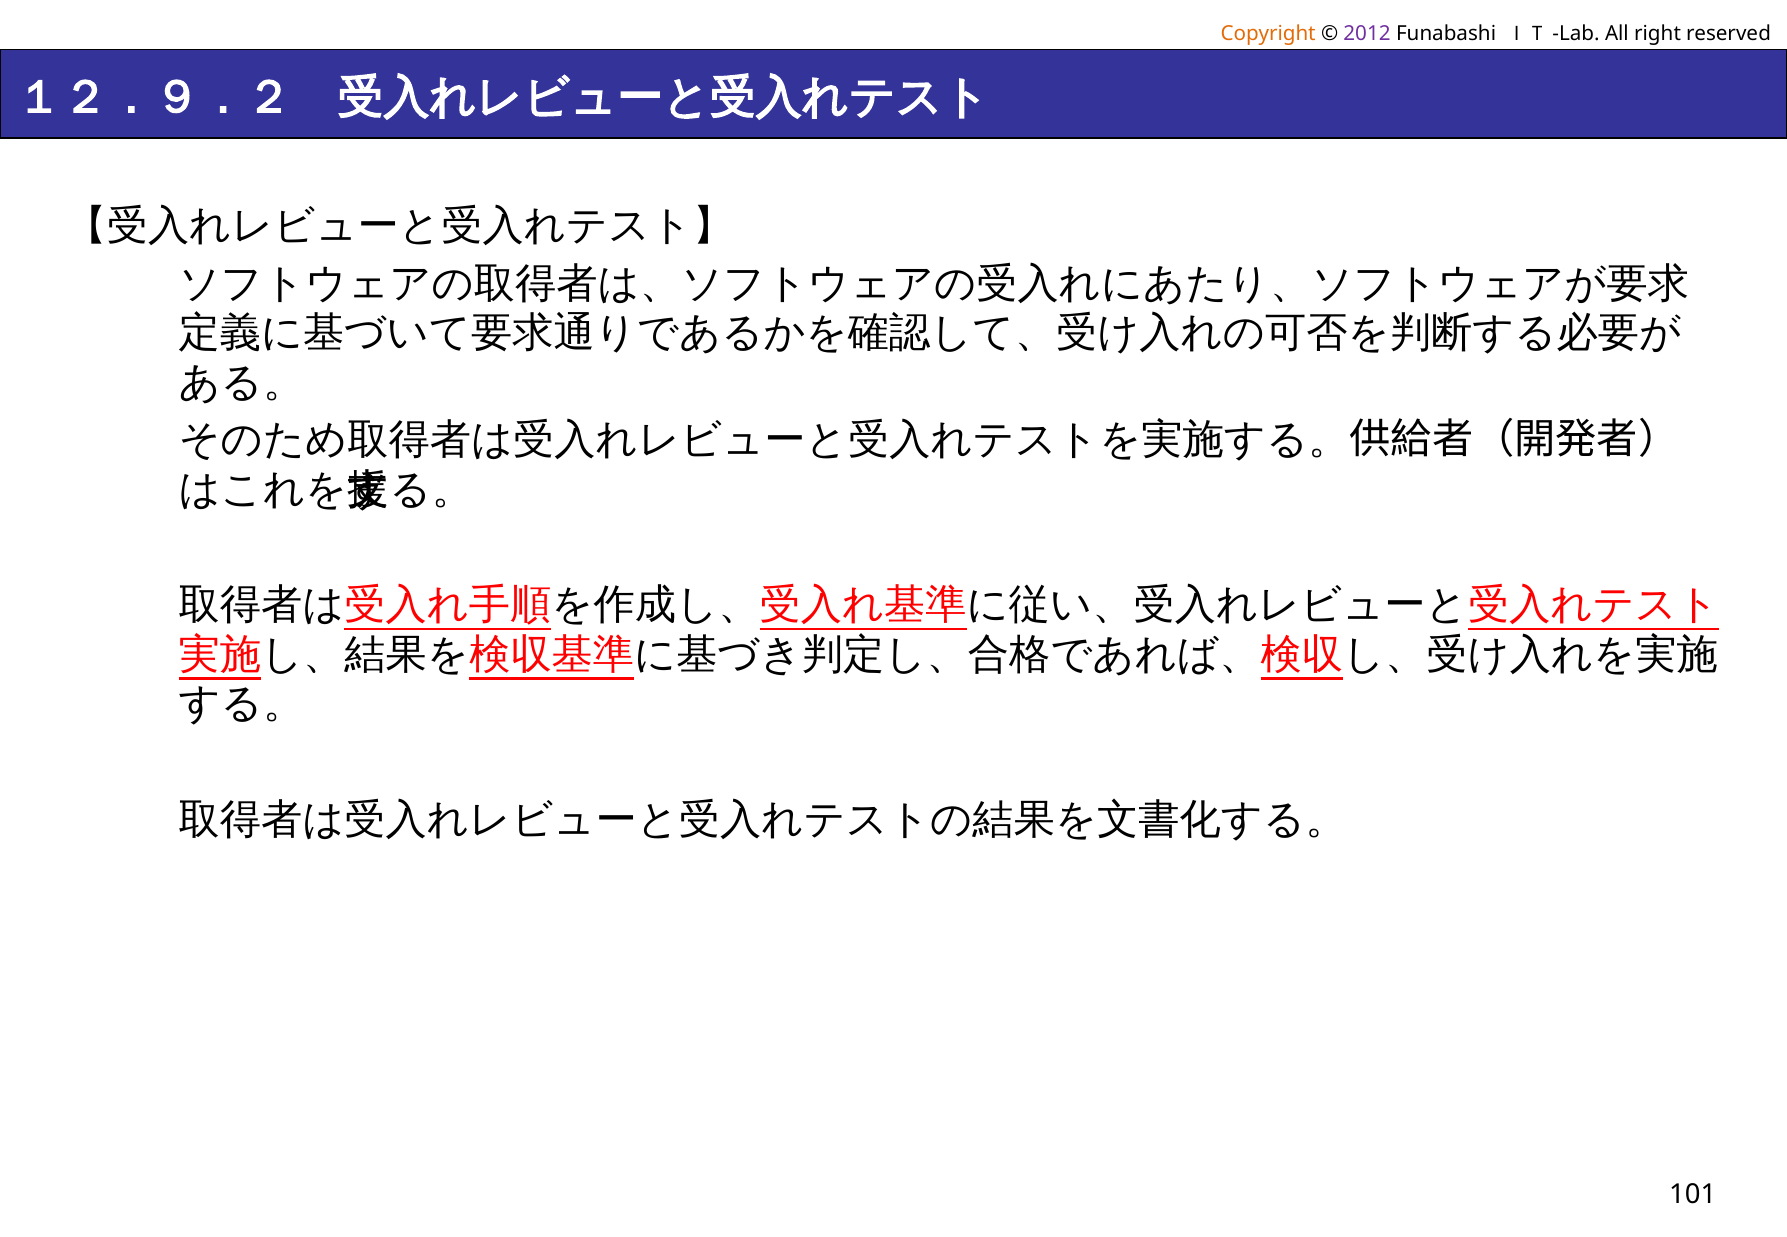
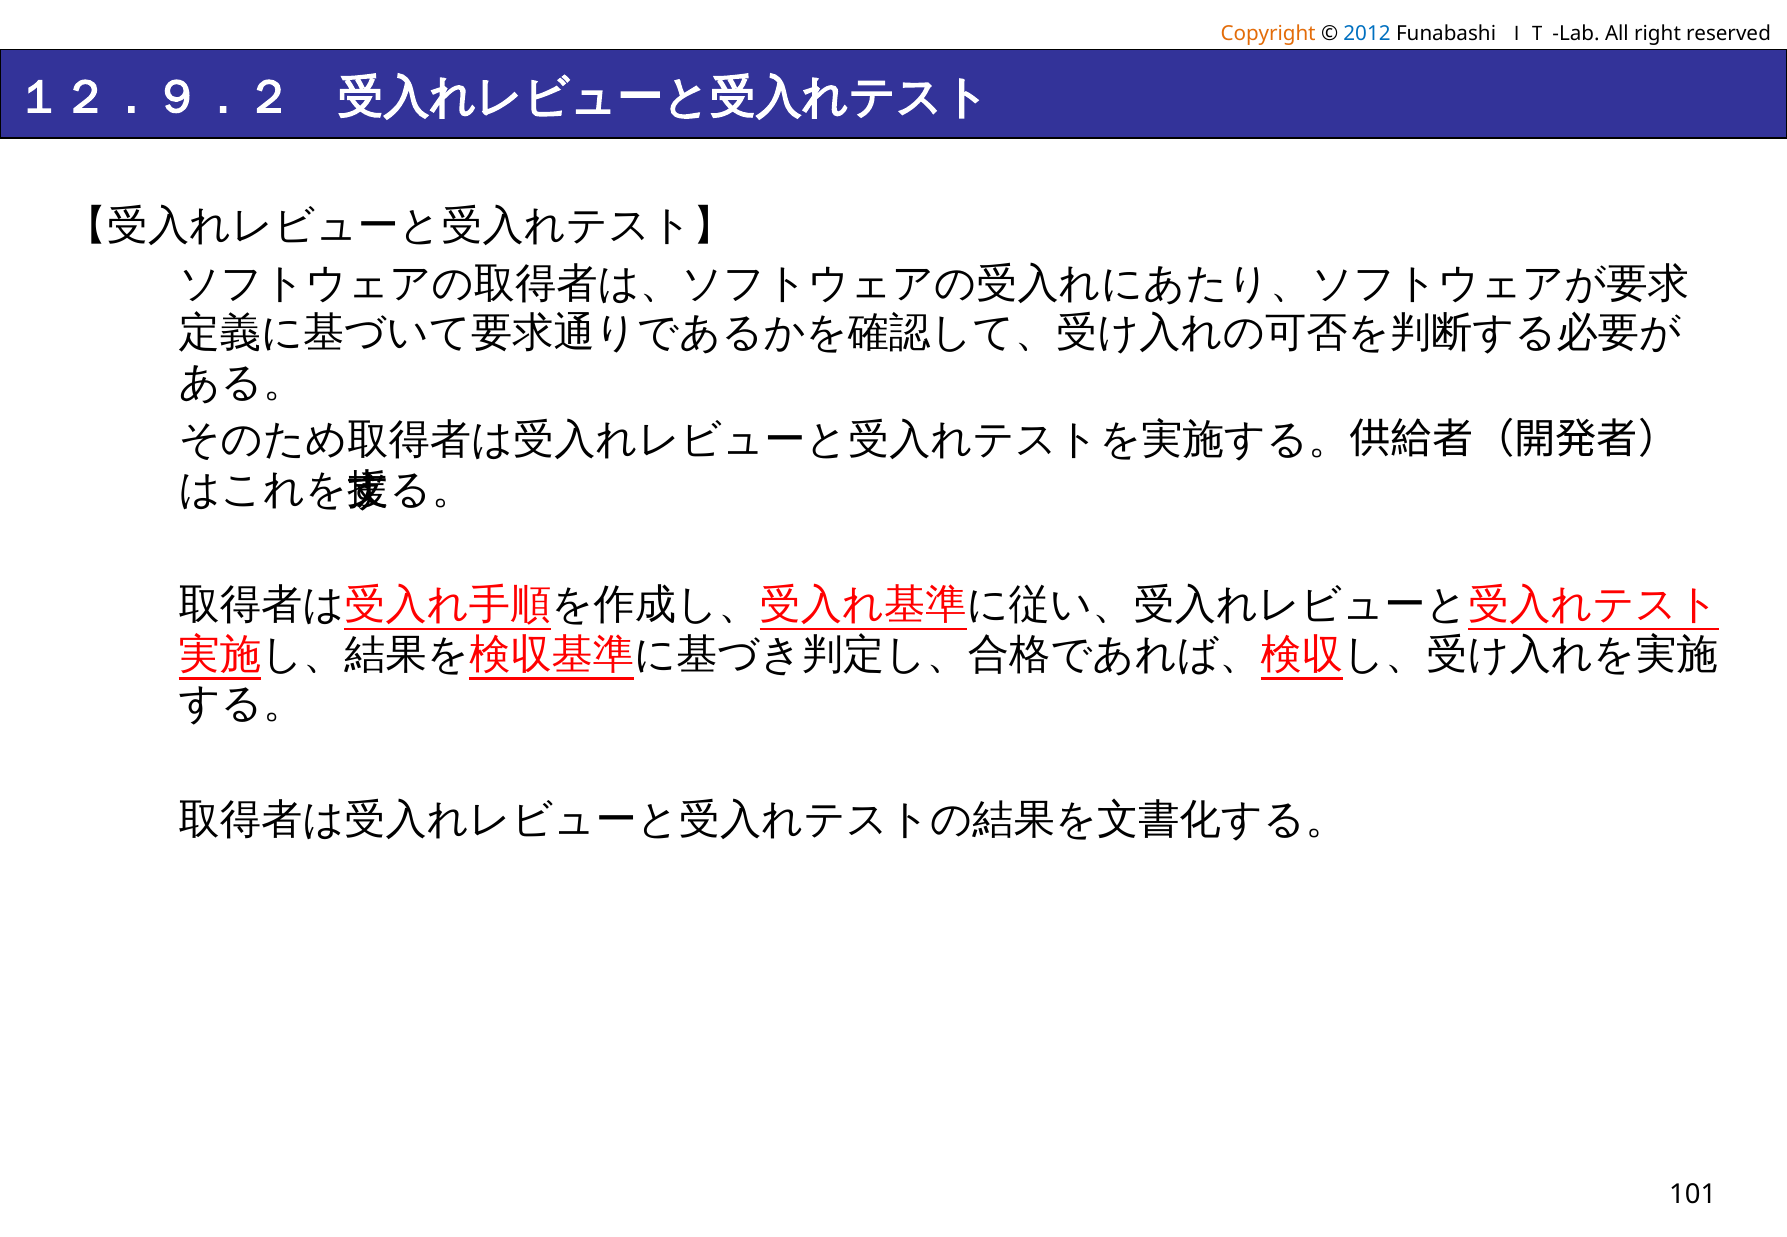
2012 colour: purple -> blue (1367, 33)
